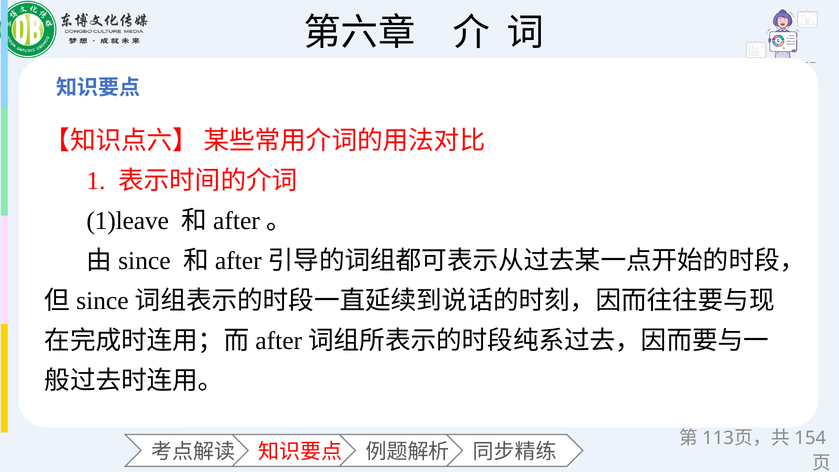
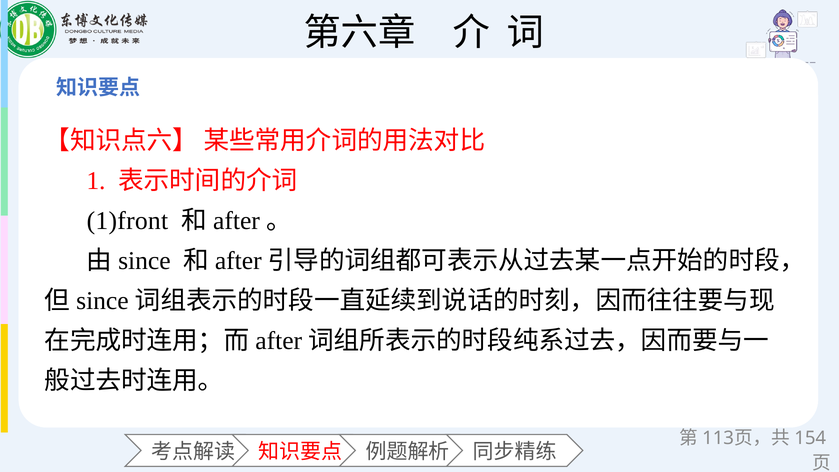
1)leave: 1)leave -> 1)front (127, 221)
